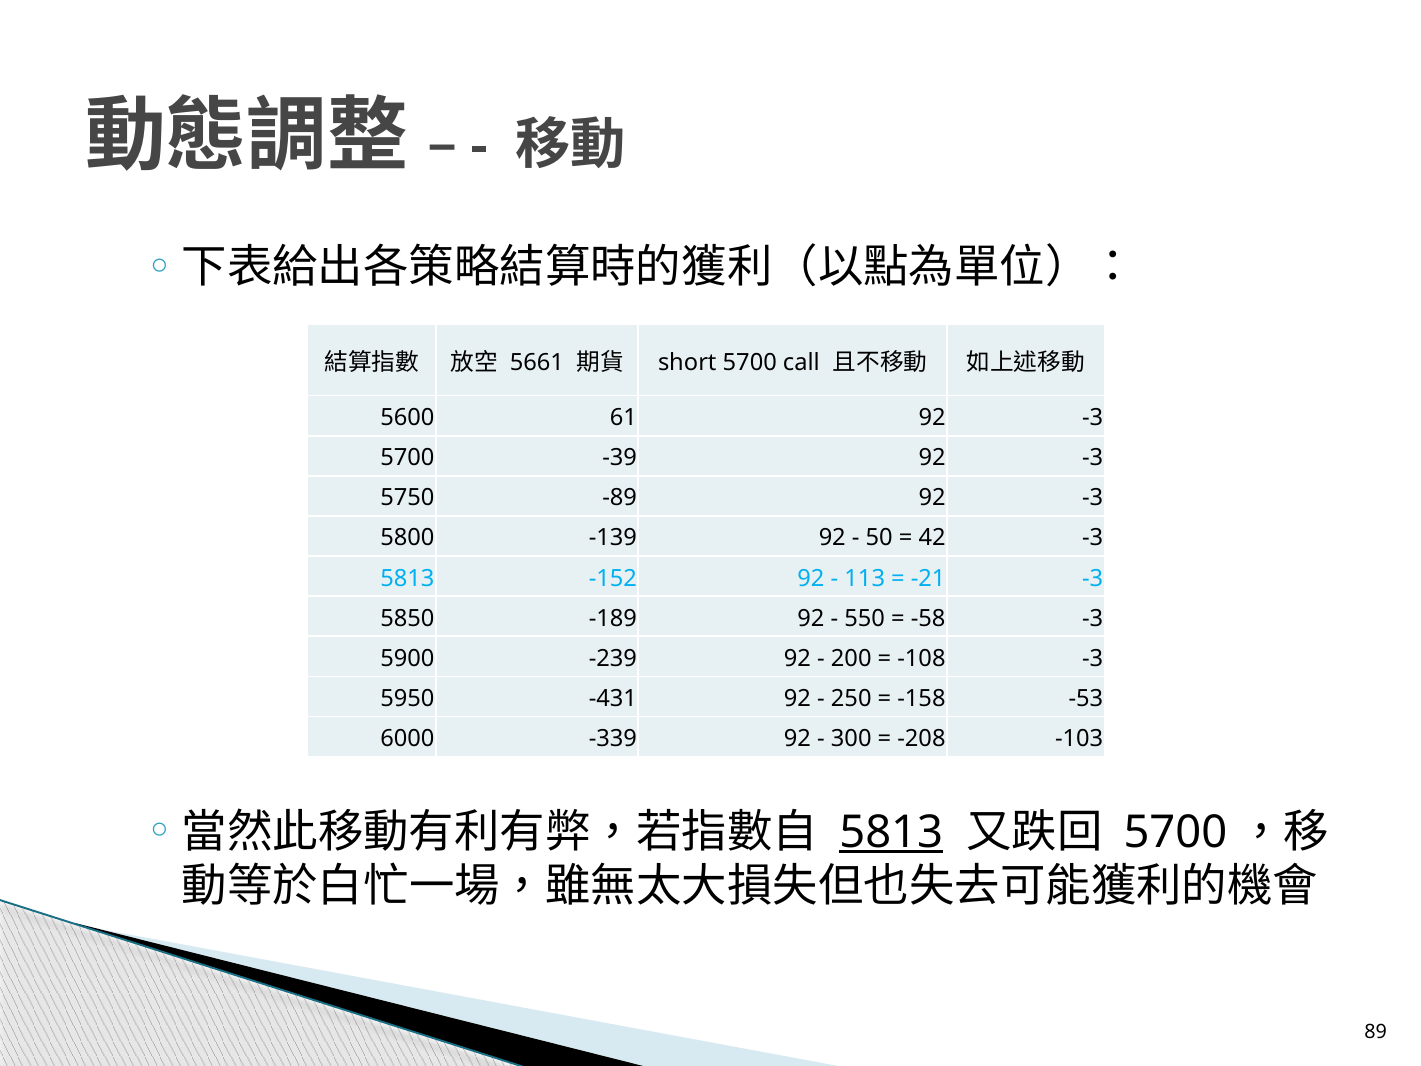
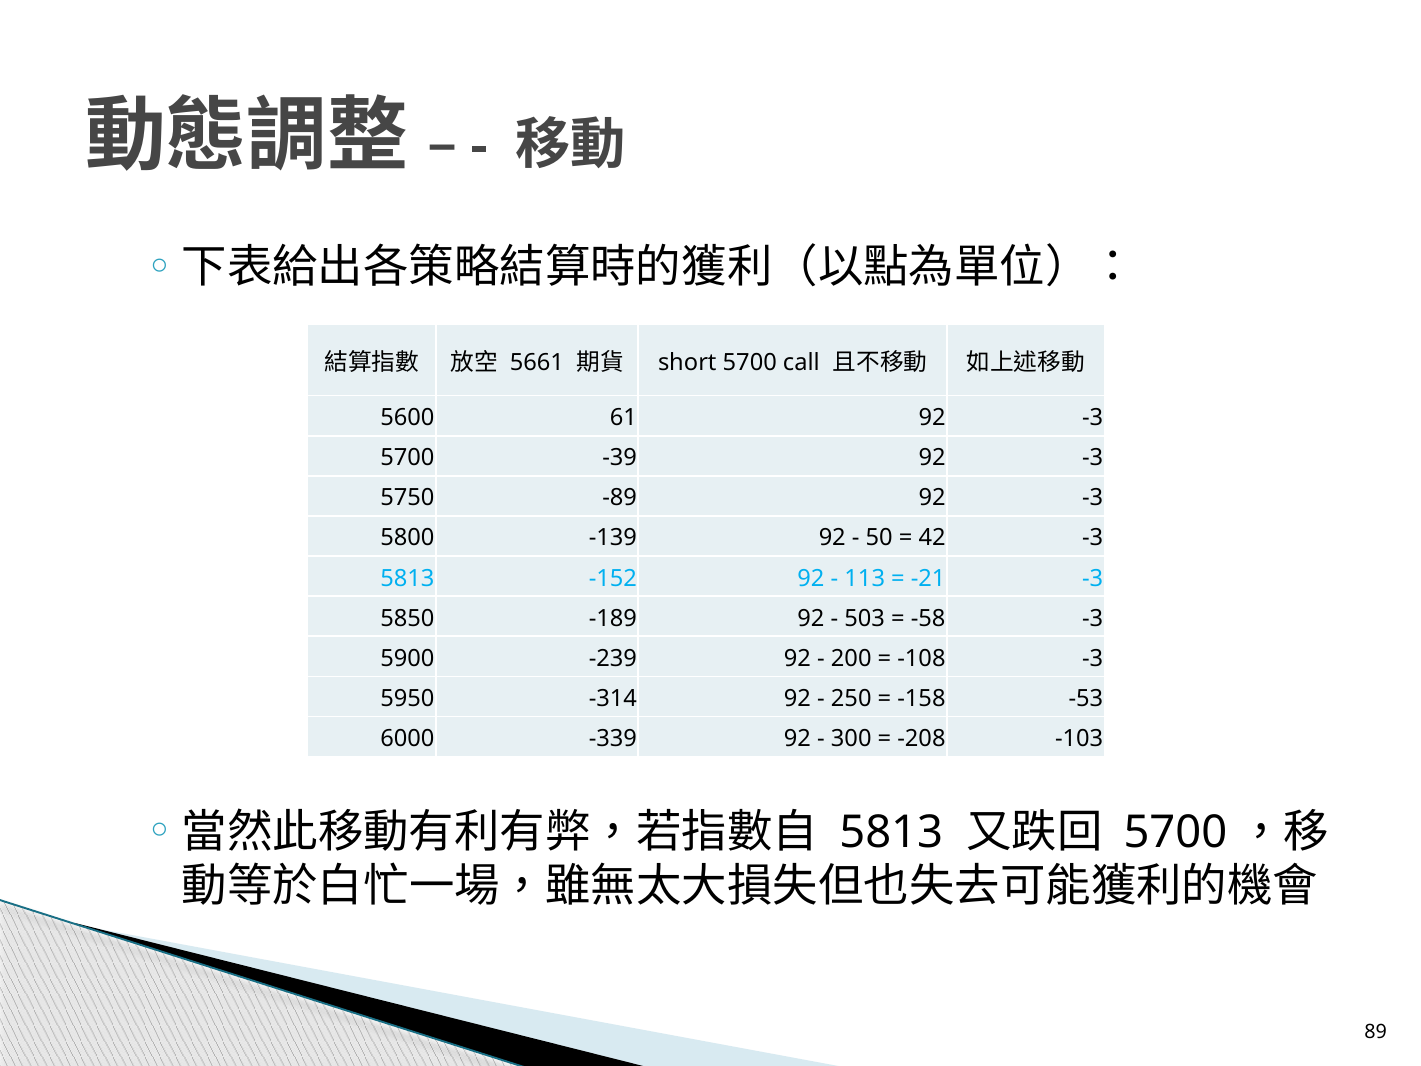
550: 550 -> 503 (865, 618)
-431: -431 -> -314 (613, 698)
5813 underline: present -> none (891, 832)
